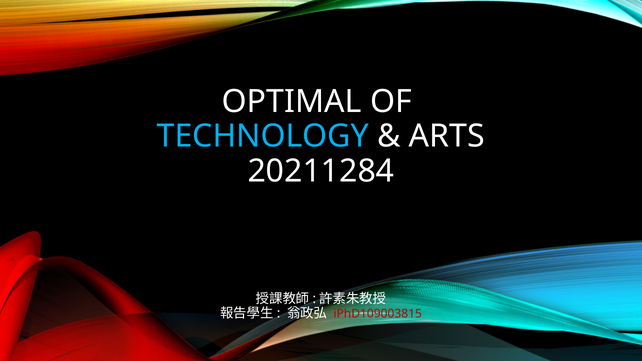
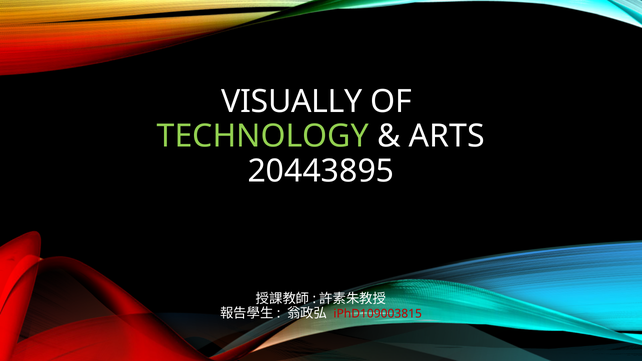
OPTIMAL: OPTIMAL -> VISUALLY (292, 102)
TECHNOLOGY colour: light blue -> light green (263, 136)
20211284: 20211284 -> 20443895 (321, 171)
